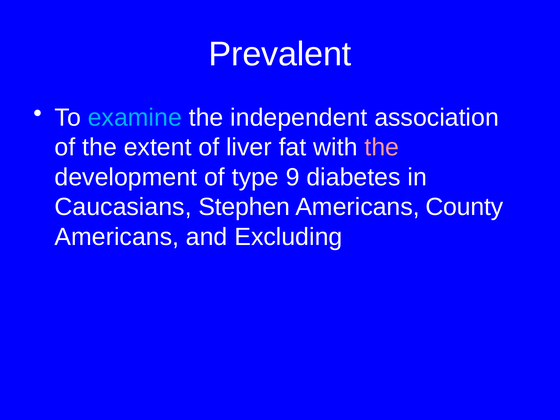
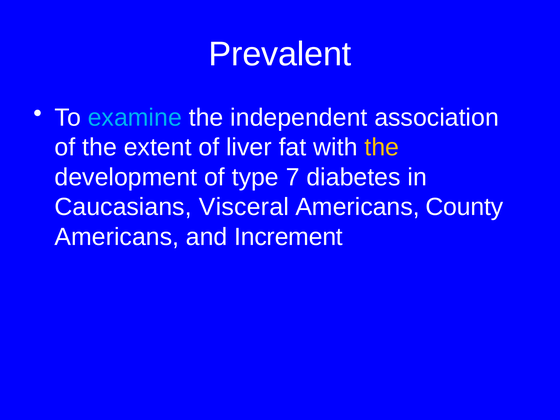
the colour: pink -> yellow (382, 147)
9: 9 -> 7 (293, 177)
Stephen: Stephen -> Visceral (244, 207)
Excluding: Excluding -> Increment (289, 237)
